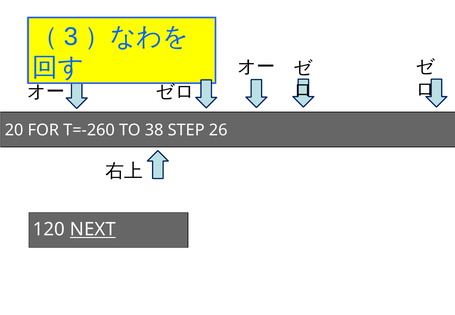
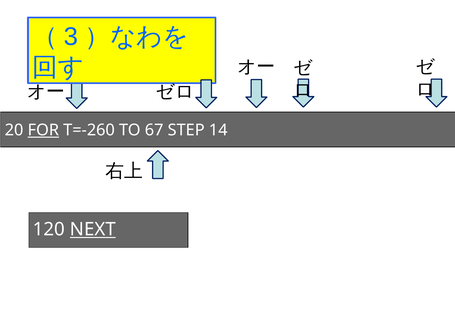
FOR underline: none -> present (43, 130)
38: 38 -> 67 (154, 130)
26: 26 -> 14 (218, 130)
